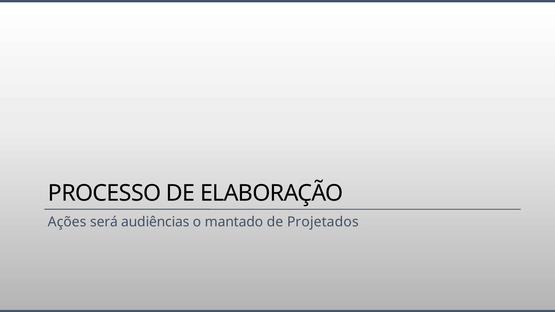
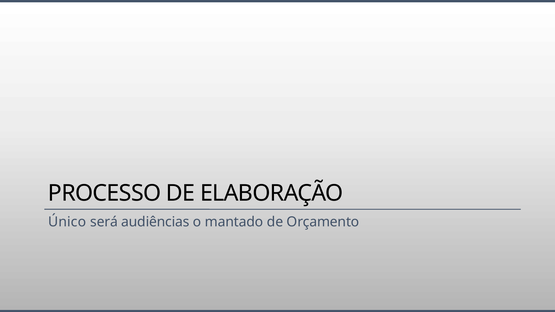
Ações: Ações -> Único (67, 222)
Projetados: Projetados -> Orçamento (323, 222)
